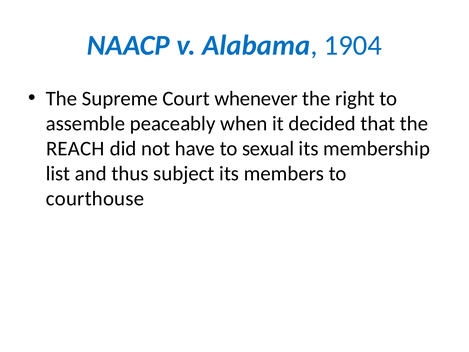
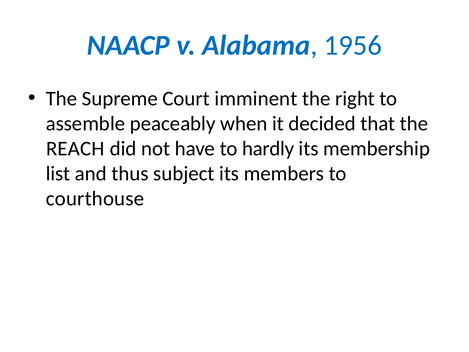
1904: 1904 -> 1956 (353, 45)
whenever: whenever -> imminent (256, 98)
sexual: sexual -> hardly (268, 148)
